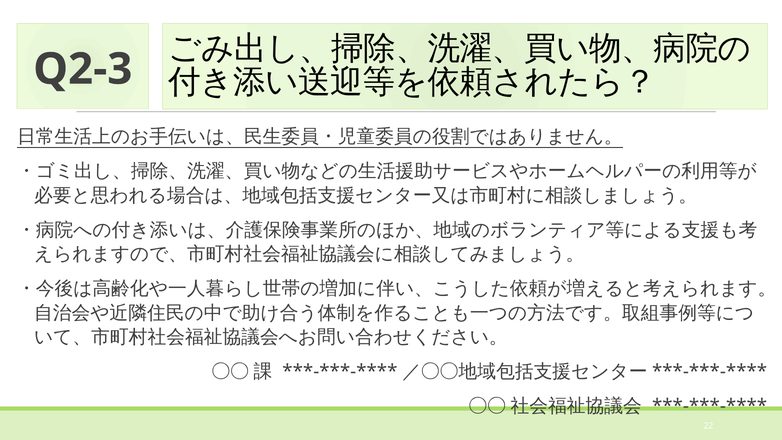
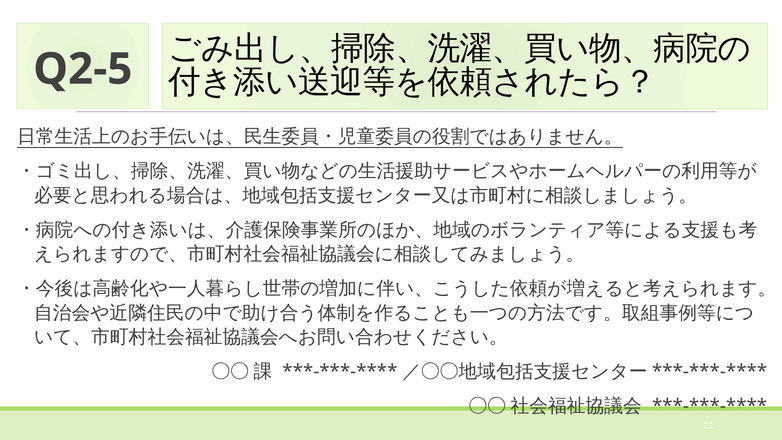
Q2-3: Q2-3 -> Q2-5 (83, 69)
